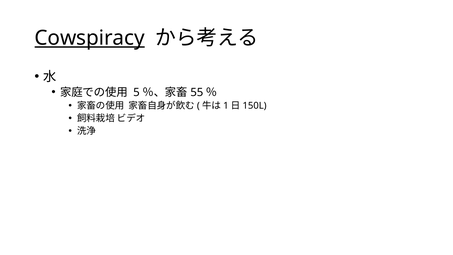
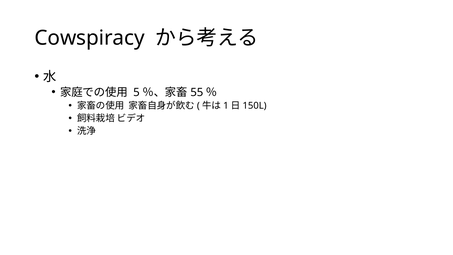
Cowspiracy underline: present -> none (90, 38)
